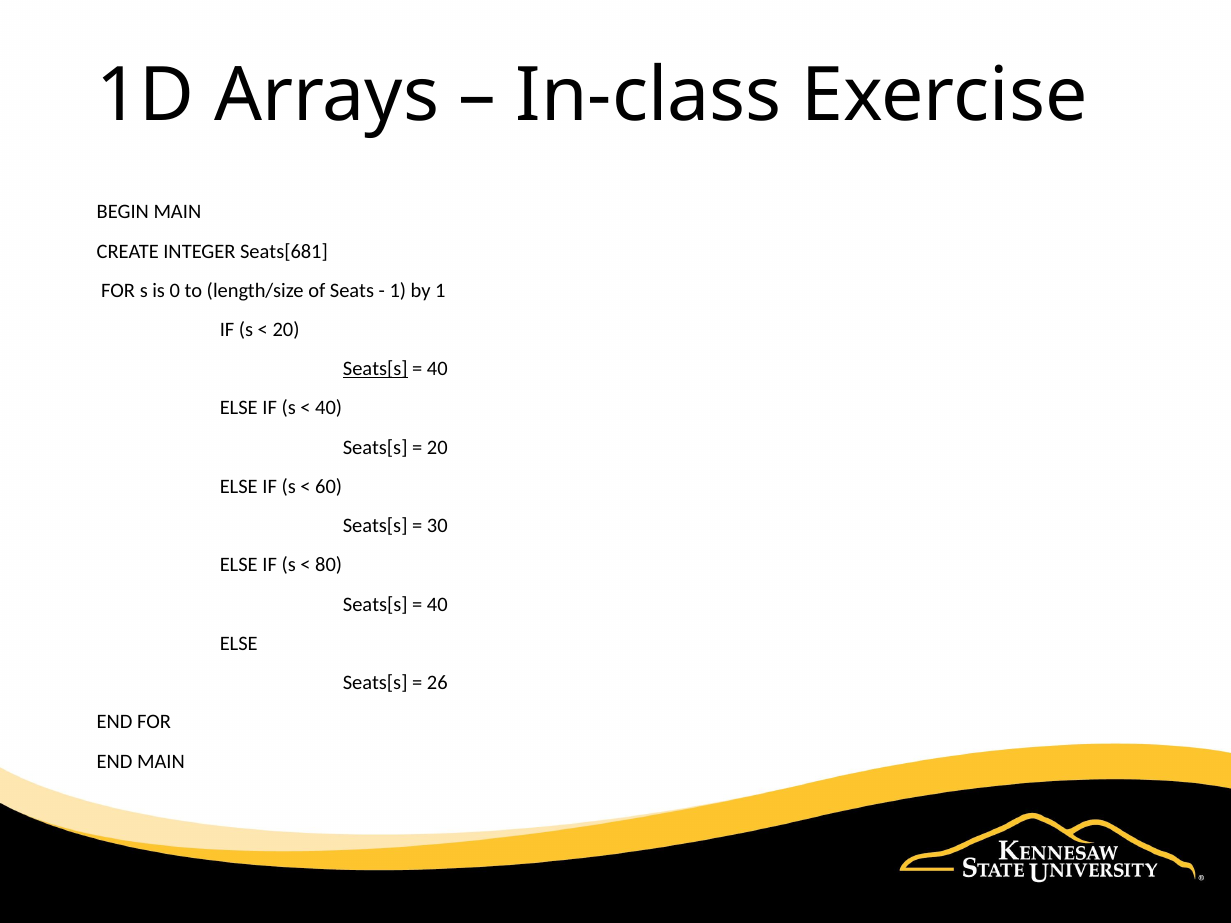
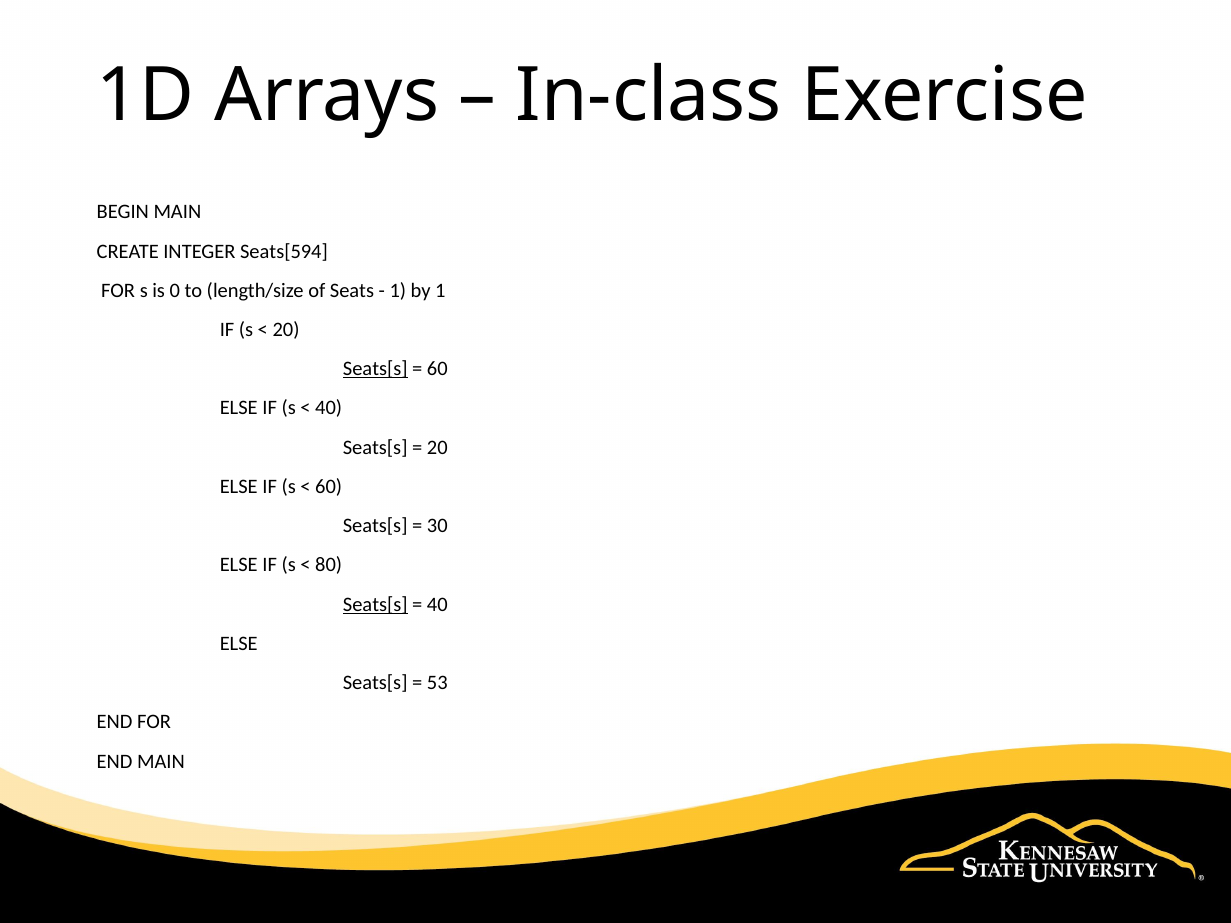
Seats[681: Seats[681 -> Seats[594 (284, 251)
40: 40 -> 60 (437, 369)
Seats[s underline: none -> present (375, 605)
26: 26 -> 53 (437, 683)
